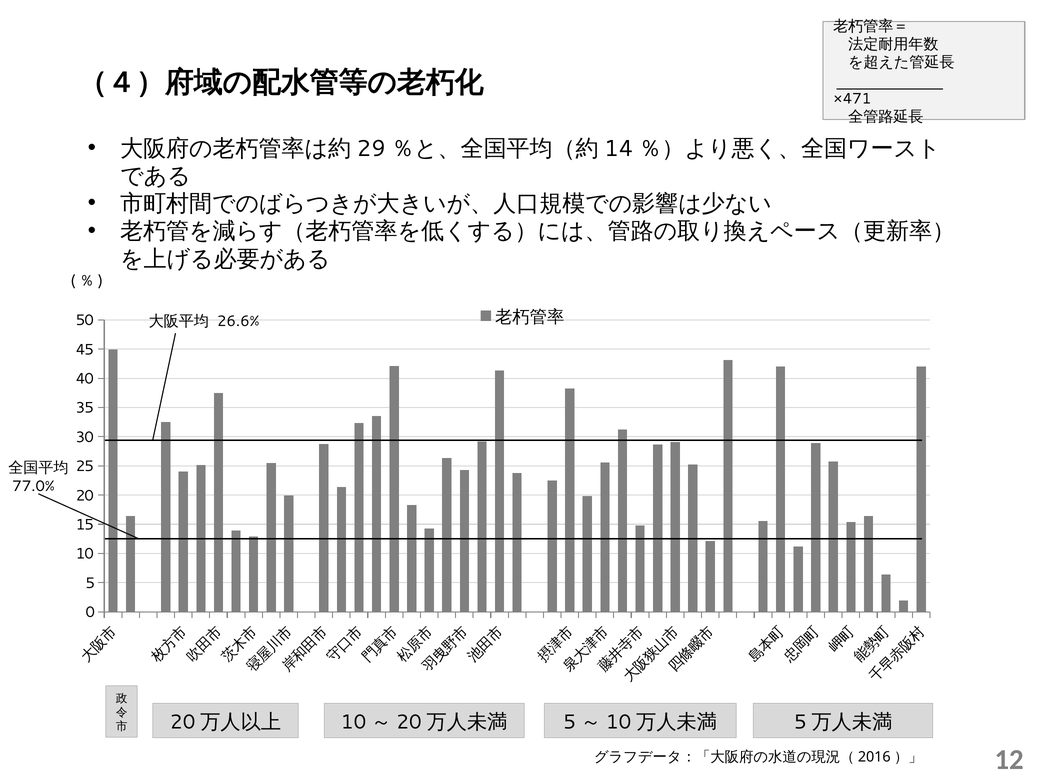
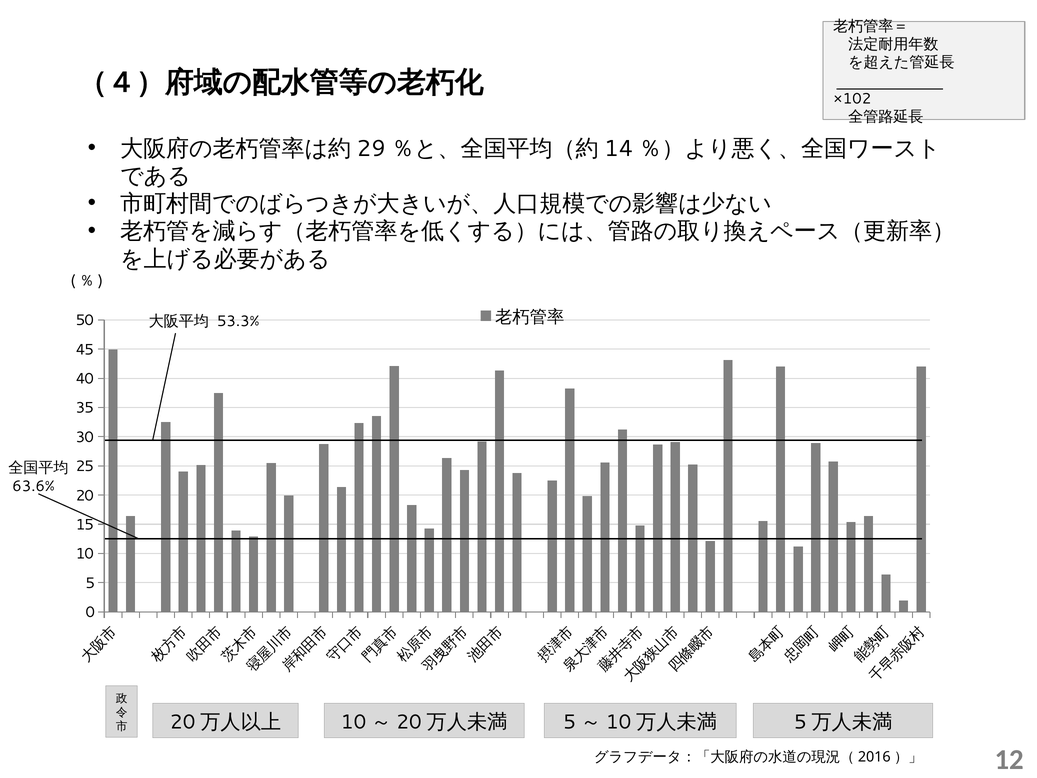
×471: ×471 -> ×102 (852, 99)
26.6%: 26.6% -> 53.3% (238, 321)
77.0%: 77.0% -> 63.6% (33, 486)
